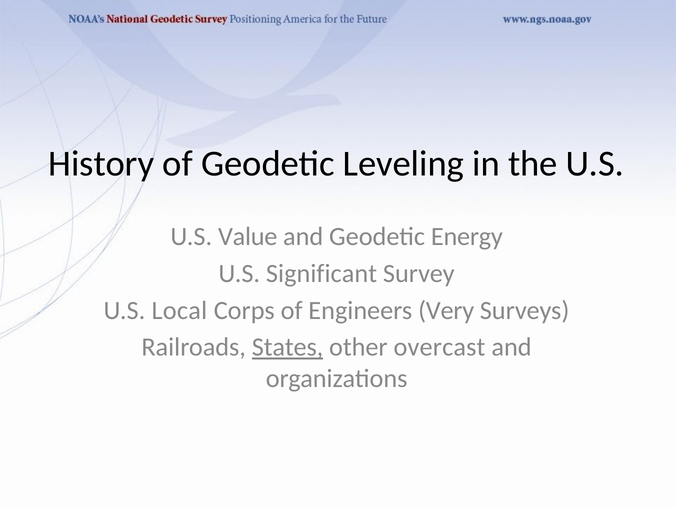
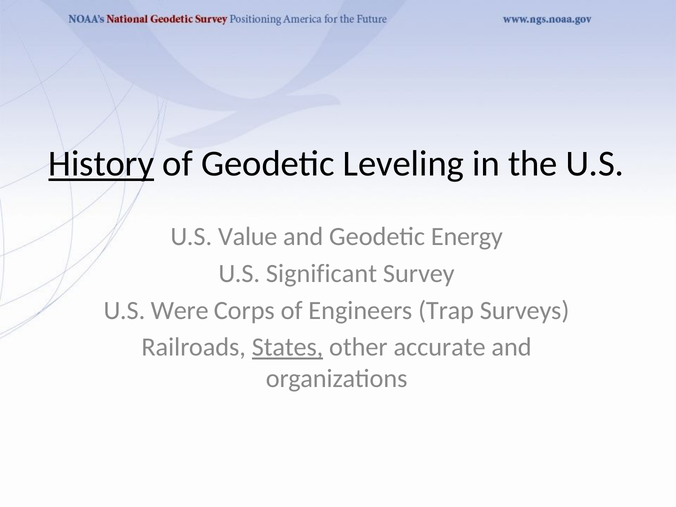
History underline: none -> present (101, 164)
Local: Local -> Were (180, 310)
Very: Very -> Trap (446, 310)
overcast: overcast -> accurate (440, 347)
